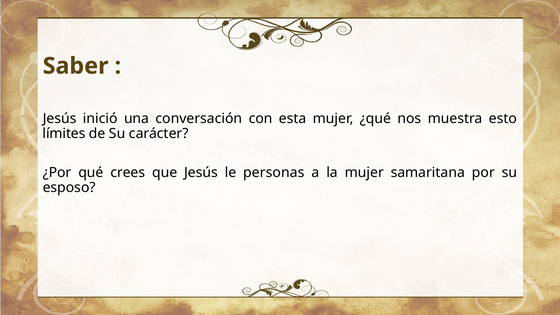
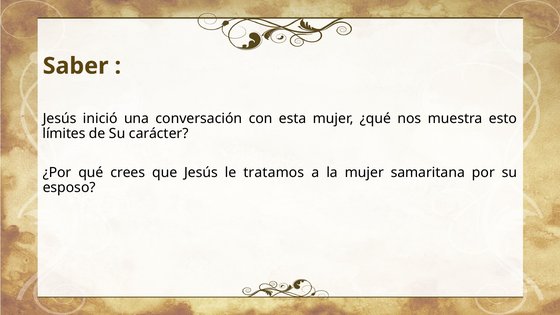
personas: personas -> tratamos (274, 172)
